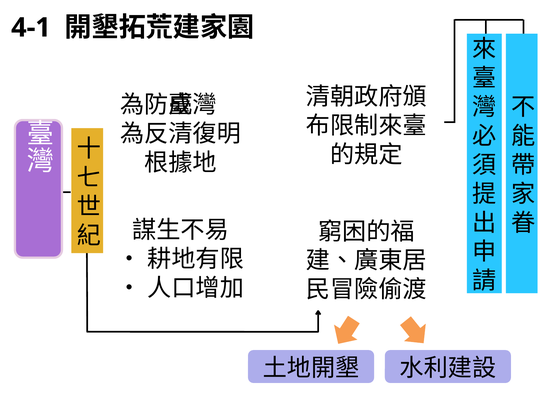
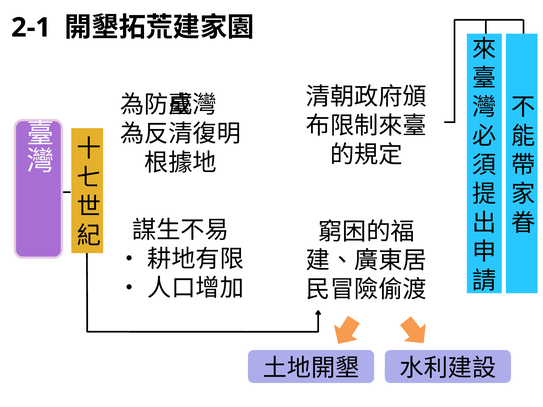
4-1: 4-1 -> 2-1 (31, 28)
